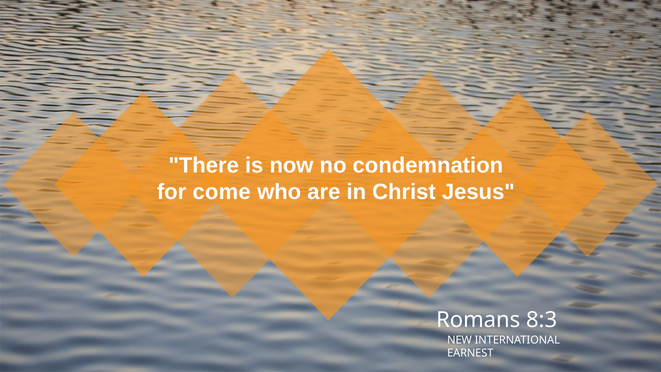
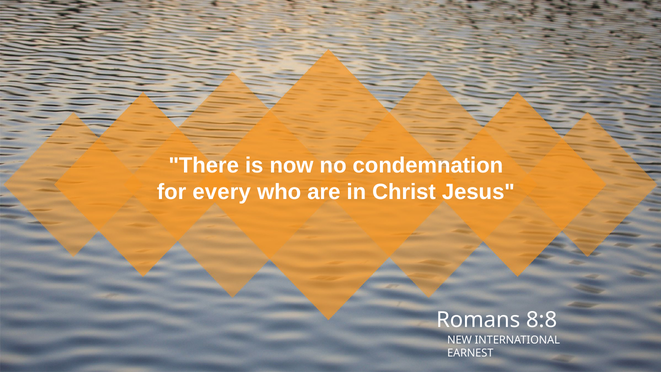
come: come -> every (222, 192)
8:3: 8:3 -> 8:8 (542, 320)
